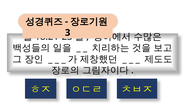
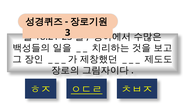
ㅇㄷㄹ underline: none -> present (87, 90)
